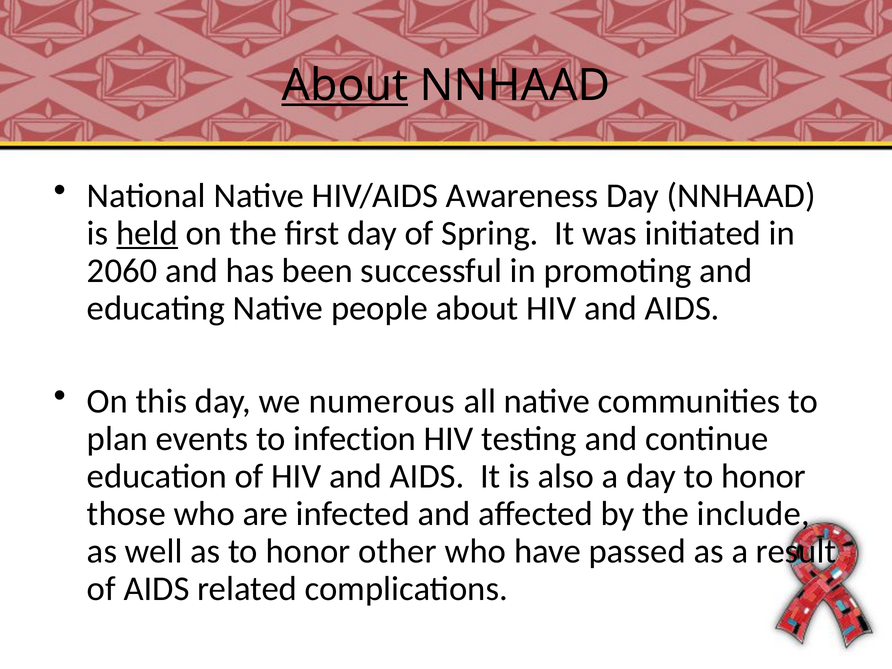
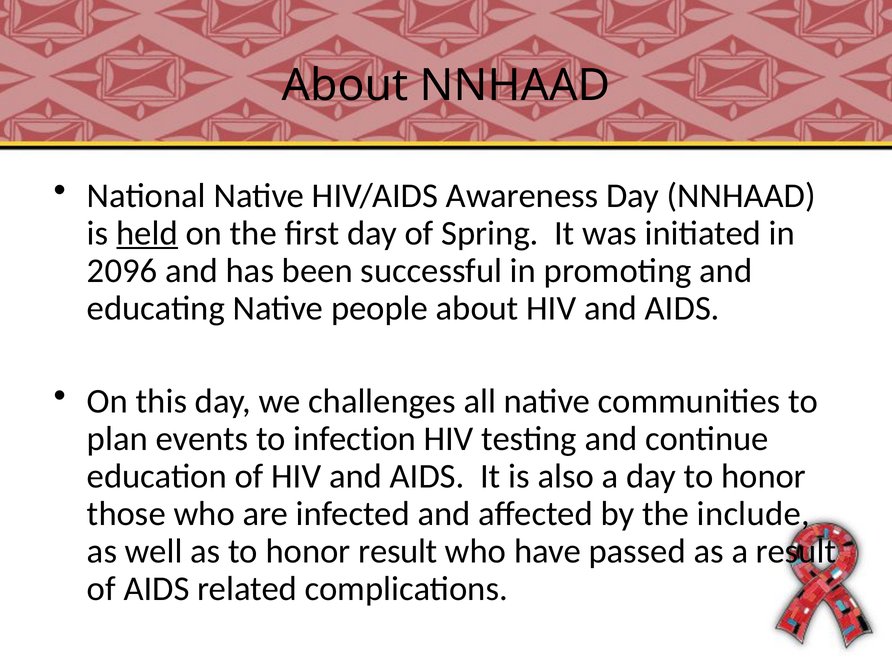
About underline: present -> none (345, 86)
2060: 2060 -> 2096 (122, 271)
numerous: numerous -> challenges (382, 402)
honor other: other -> result (398, 551)
